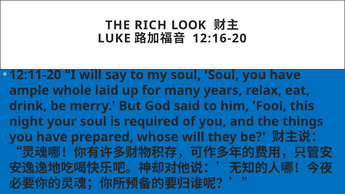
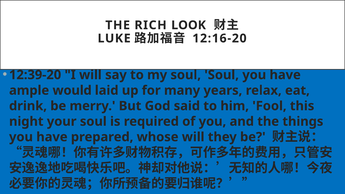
12:11-20: 12:11-20 -> 12:39-20 (35, 75)
whole: whole -> would (72, 90)
